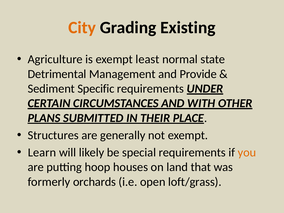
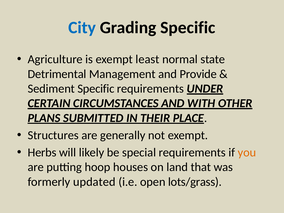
City colour: orange -> blue (82, 27)
Grading Existing: Existing -> Specific (188, 27)
Learn: Learn -> Herbs (42, 152)
orchards: orchards -> updated (94, 182)
loft/grass: loft/grass -> lots/grass (195, 182)
